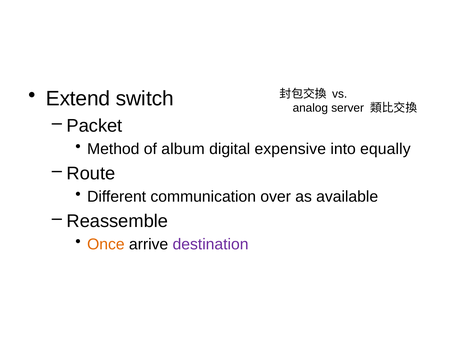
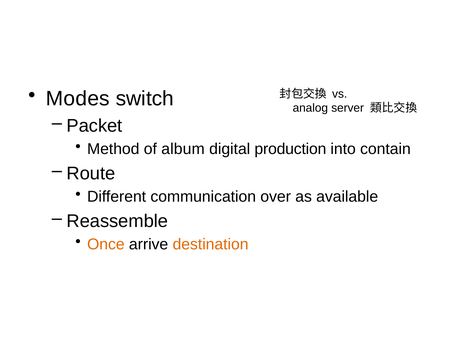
Extend: Extend -> Modes (78, 99)
expensive: expensive -> production (290, 149)
equally: equally -> contain (385, 149)
destination colour: purple -> orange (211, 245)
